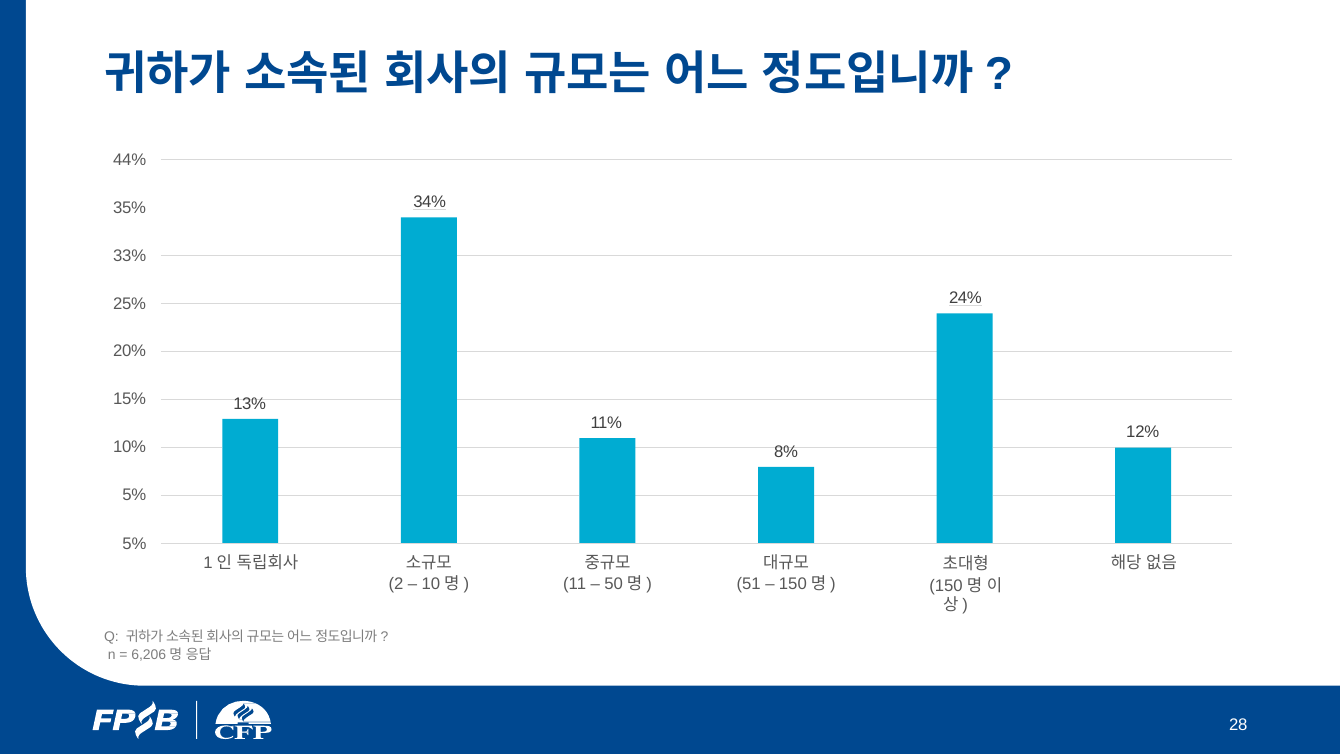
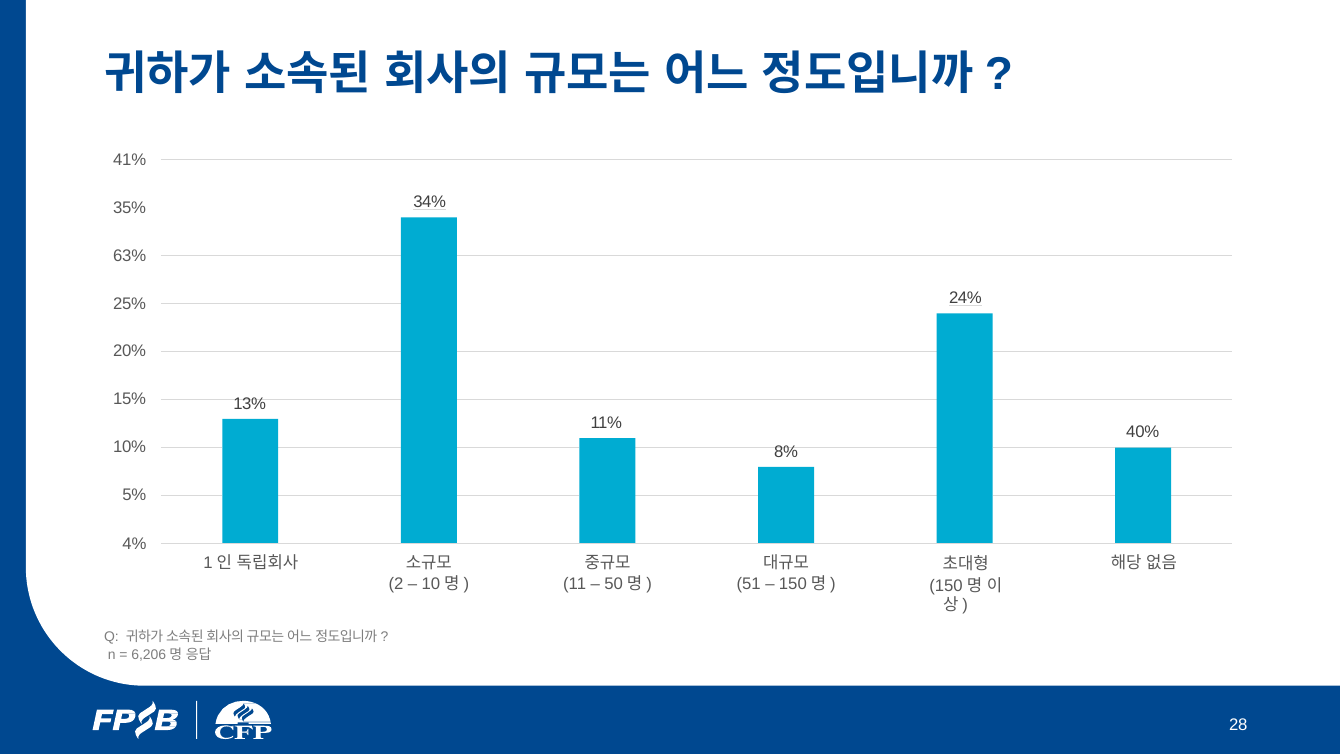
44%: 44% -> 41% (130, 159)
33%: 33% -> 63% (130, 255)
12%: 12% -> 40% (1143, 432)
5%: 5% -> 4% (134, 544)
